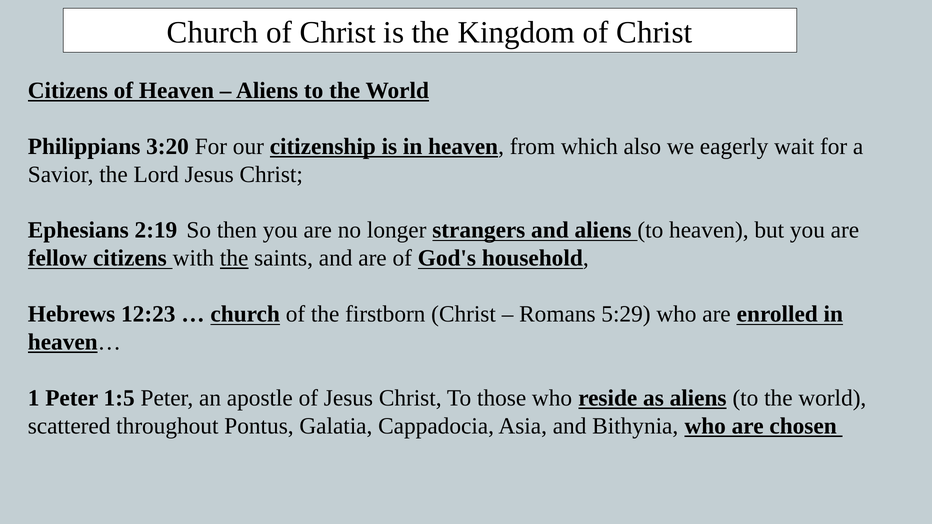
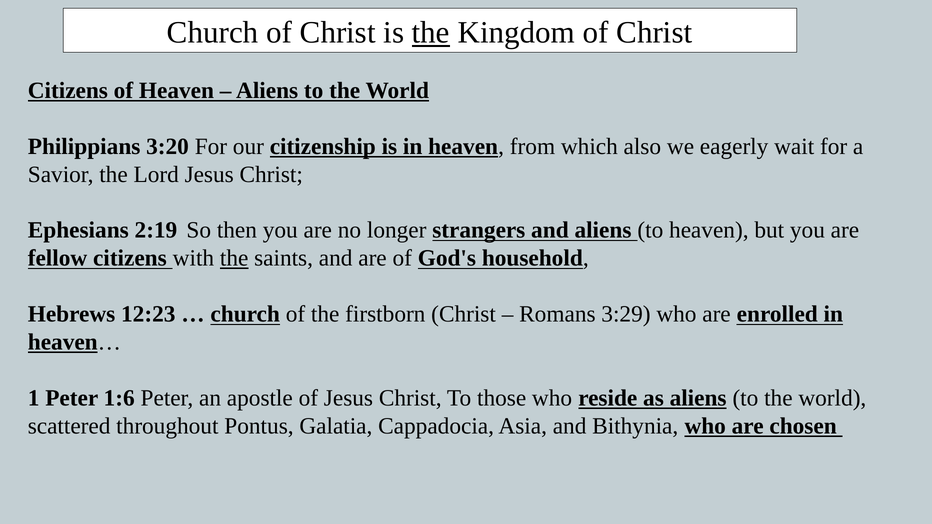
the underline: none -> present (431, 33)
5:29: 5:29 -> 3:29 (626, 314)
1:5: 1:5 -> 1:6 (119, 398)
